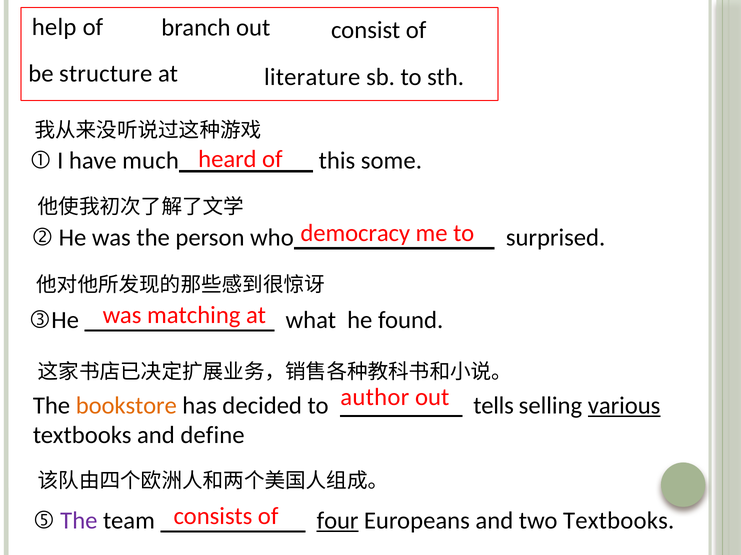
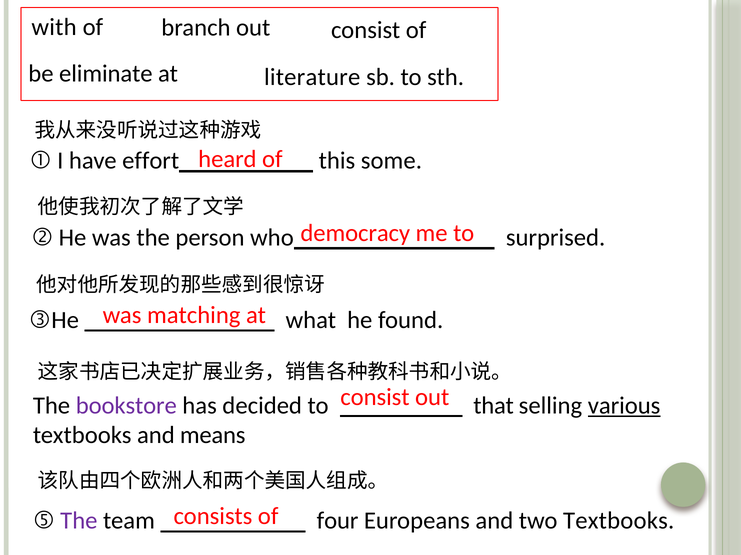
help: help -> with (54, 27)
structure: structure -> eliminate (106, 74)
much: much -> effort (151, 161)
author: author -> consist (375, 397)
bookstore colour: orange -> purple (126, 406)
tells: tells -> that (494, 406)
define: define -> means (213, 436)
four underline: present -> none (338, 522)
